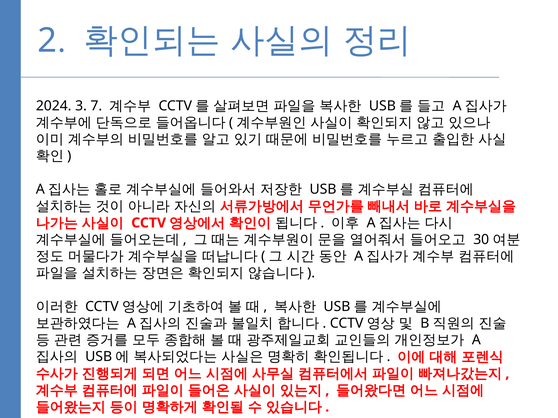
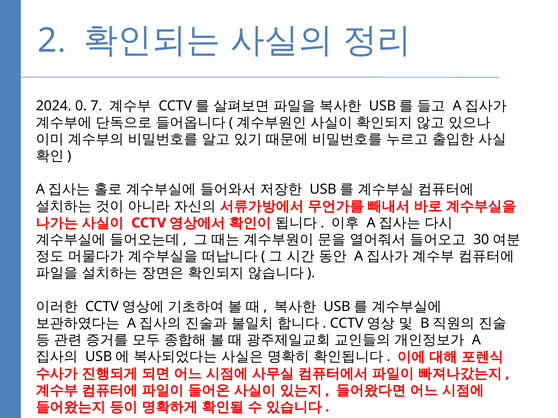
3: 3 -> 0 (81, 106)
